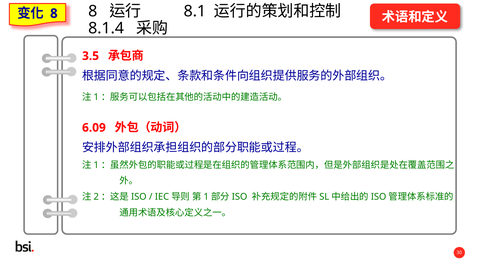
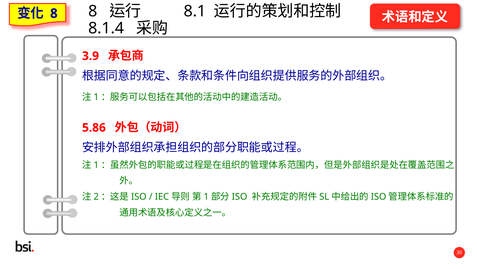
3.5: 3.5 -> 3.9 (91, 56)
6.09: 6.09 -> 5.86 (94, 127)
